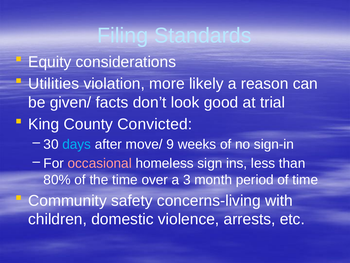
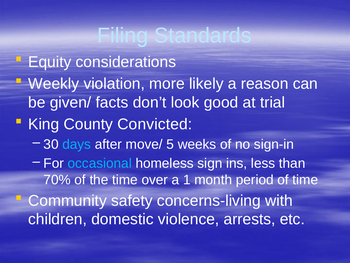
Utilities: Utilities -> Weekly (54, 84)
9: 9 -> 5 (170, 144)
occasional colour: pink -> light blue (100, 163)
80%: 80% -> 70% (57, 180)
3: 3 -> 1 (187, 180)
